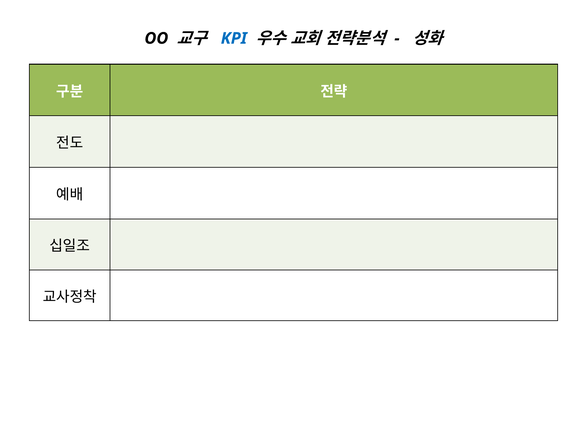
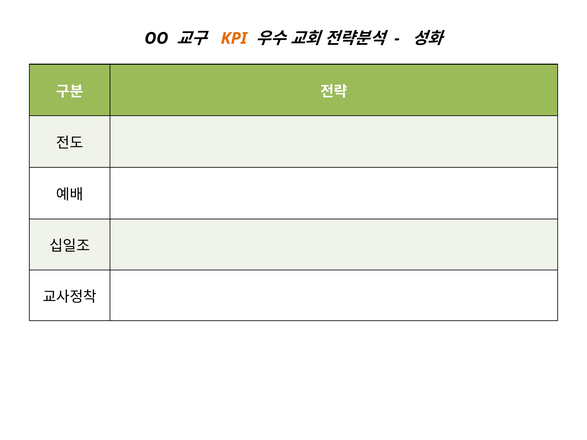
KPI colour: blue -> orange (234, 38)
